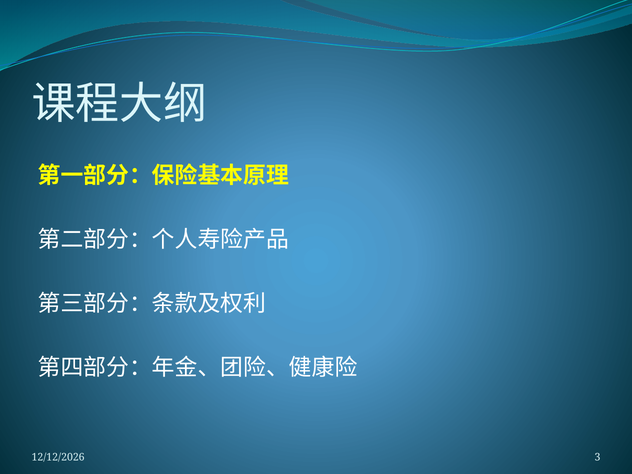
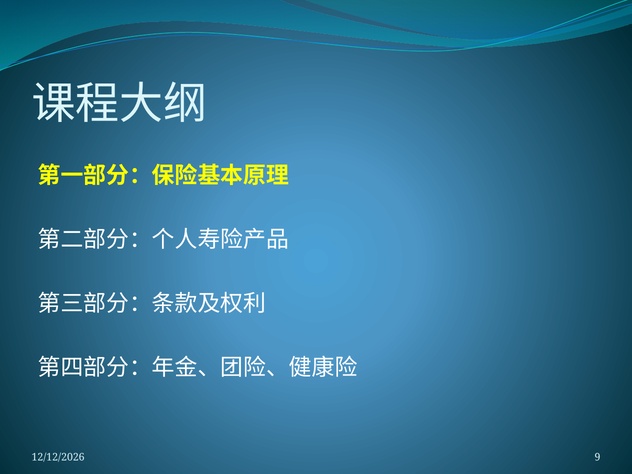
3: 3 -> 9 (598, 457)
